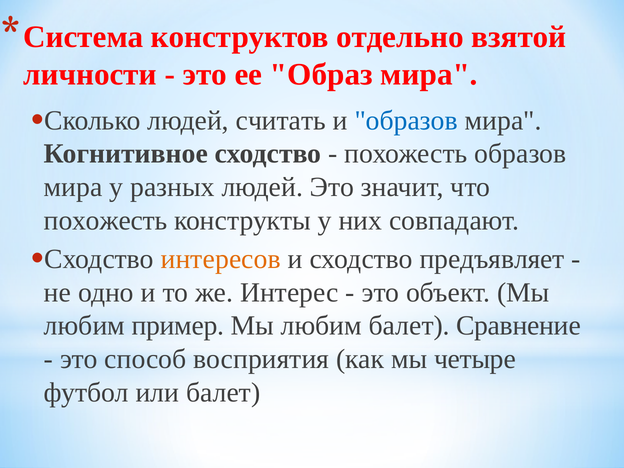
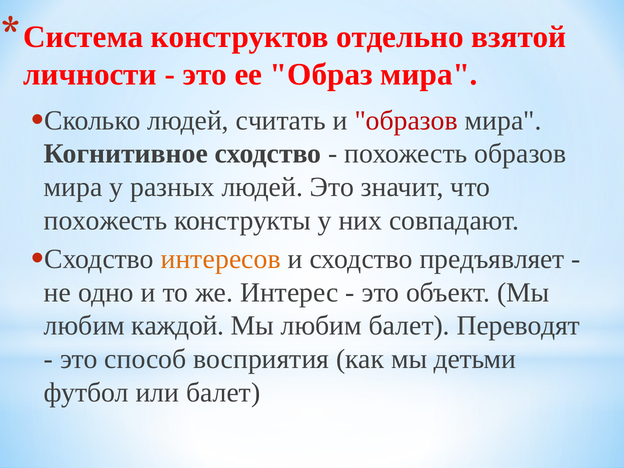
образов colour: blue -> red (406, 121)
пример: пример -> каждой (178, 326)
Сравнение: Сравнение -> Переводят (518, 326)
четыре: четыре -> детьми (475, 359)
